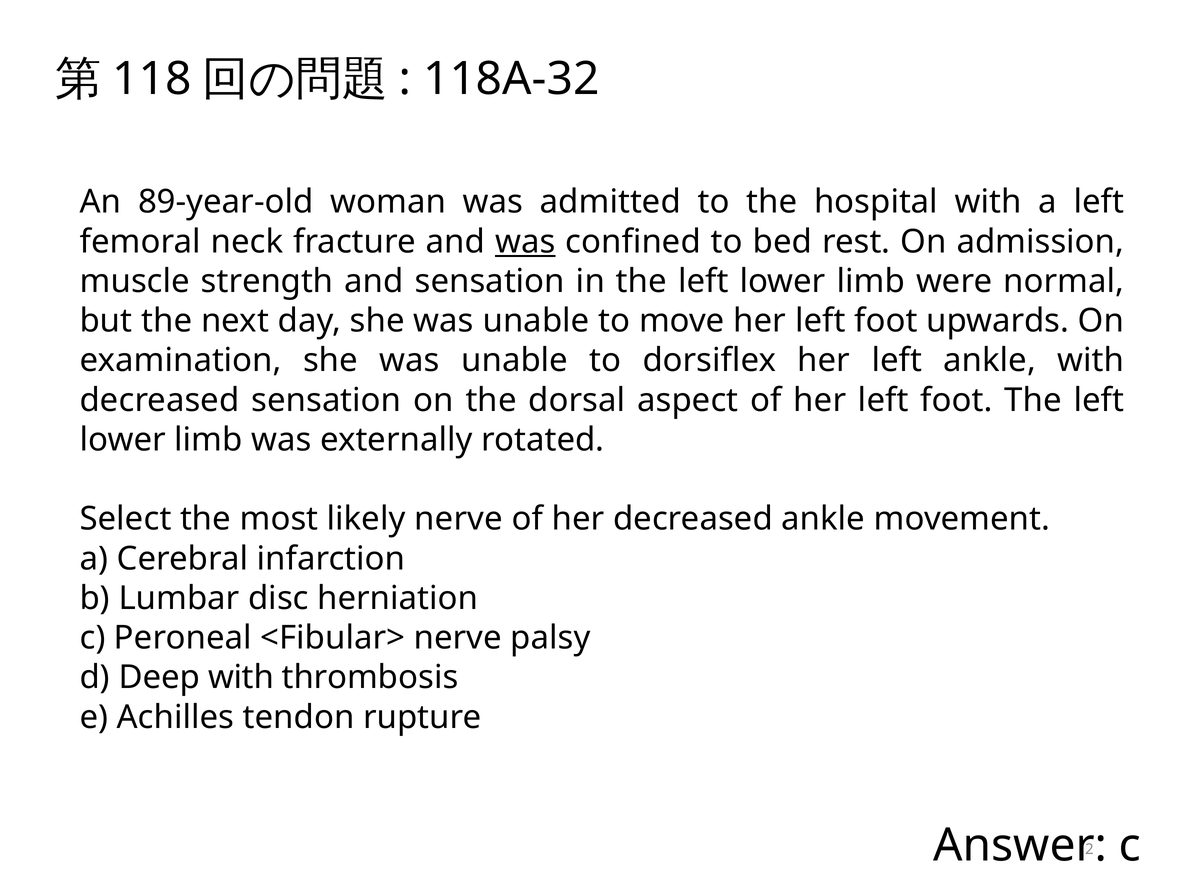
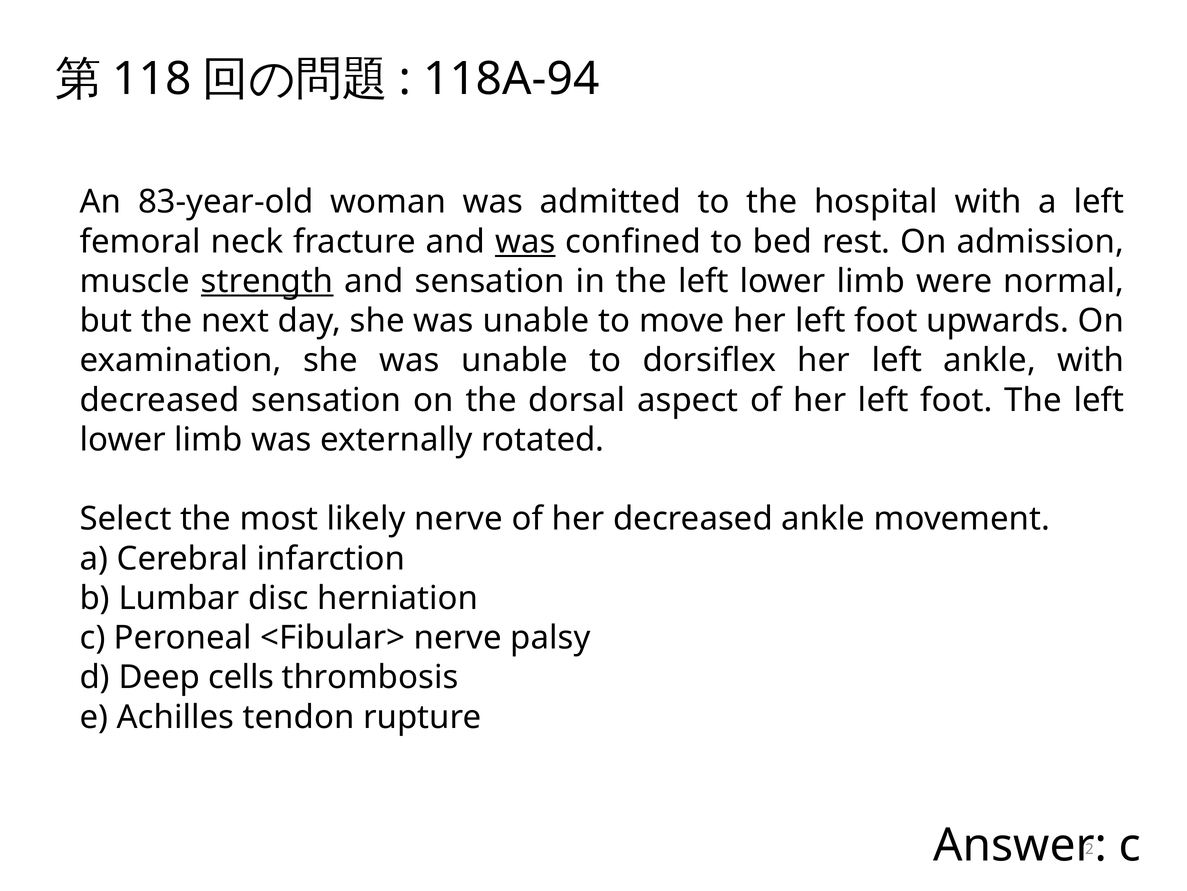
118A-32: 118A-32 -> 118A-94 (511, 79)
89-year-old: 89-year-old -> 83-year-old (226, 202)
strength underline: none -> present (267, 281)
Deep with: with -> cells (241, 677)
